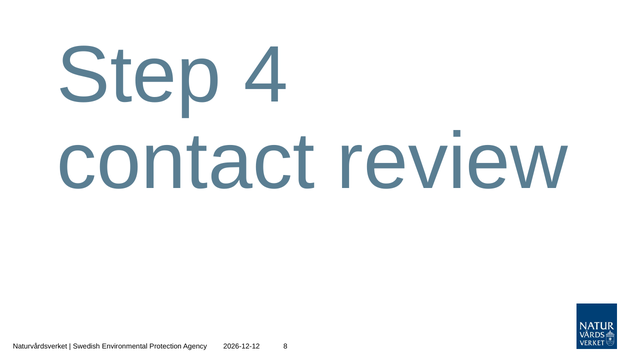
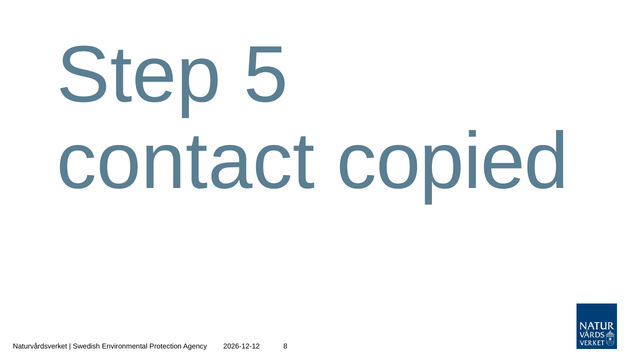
4: 4 -> 5 (266, 75)
review: review -> copied (453, 162)
